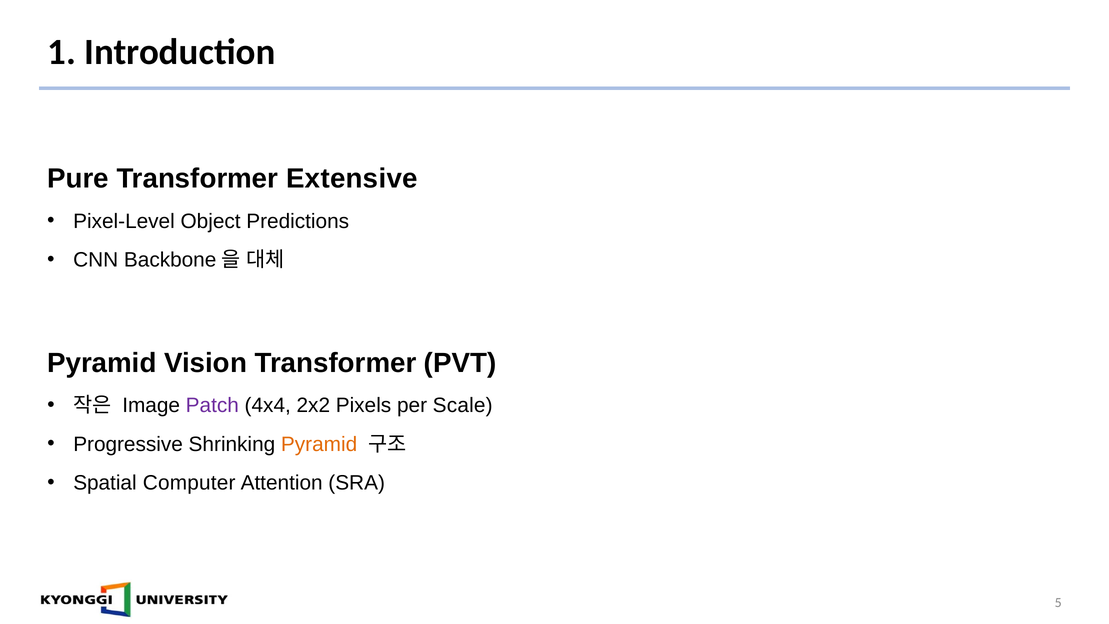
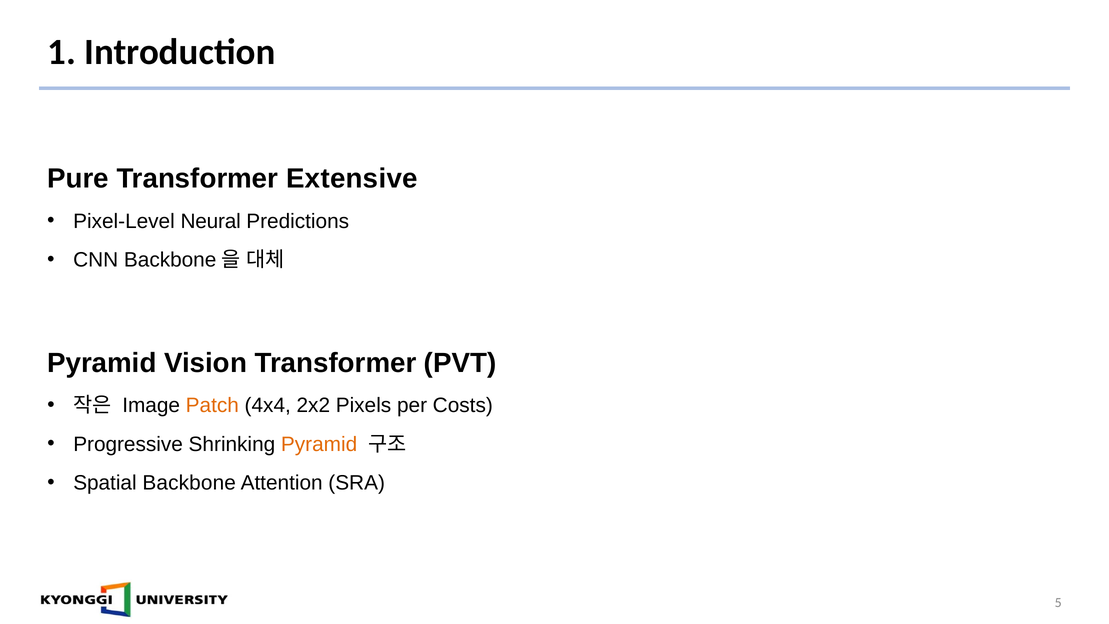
Object: Object -> Neural (211, 221)
Patch colour: purple -> orange (212, 405)
Scale: Scale -> Costs (463, 405)
Computer: Computer -> Backbone (189, 483)
